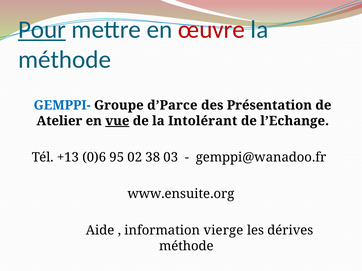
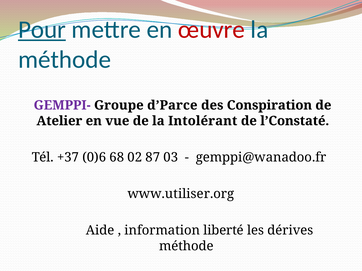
GEMPPI- colour: blue -> purple (62, 105)
Présentation: Présentation -> Conspiration (269, 105)
vue underline: present -> none (117, 121)
l’Echange: l’Echange -> l’Constaté (295, 121)
+13: +13 -> +37 (68, 158)
95: 95 -> 68 (117, 158)
38: 38 -> 87 (153, 158)
www.ensuite.org: www.ensuite.org -> www.utiliser.org (181, 194)
vierge: vierge -> liberté (224, 231)
